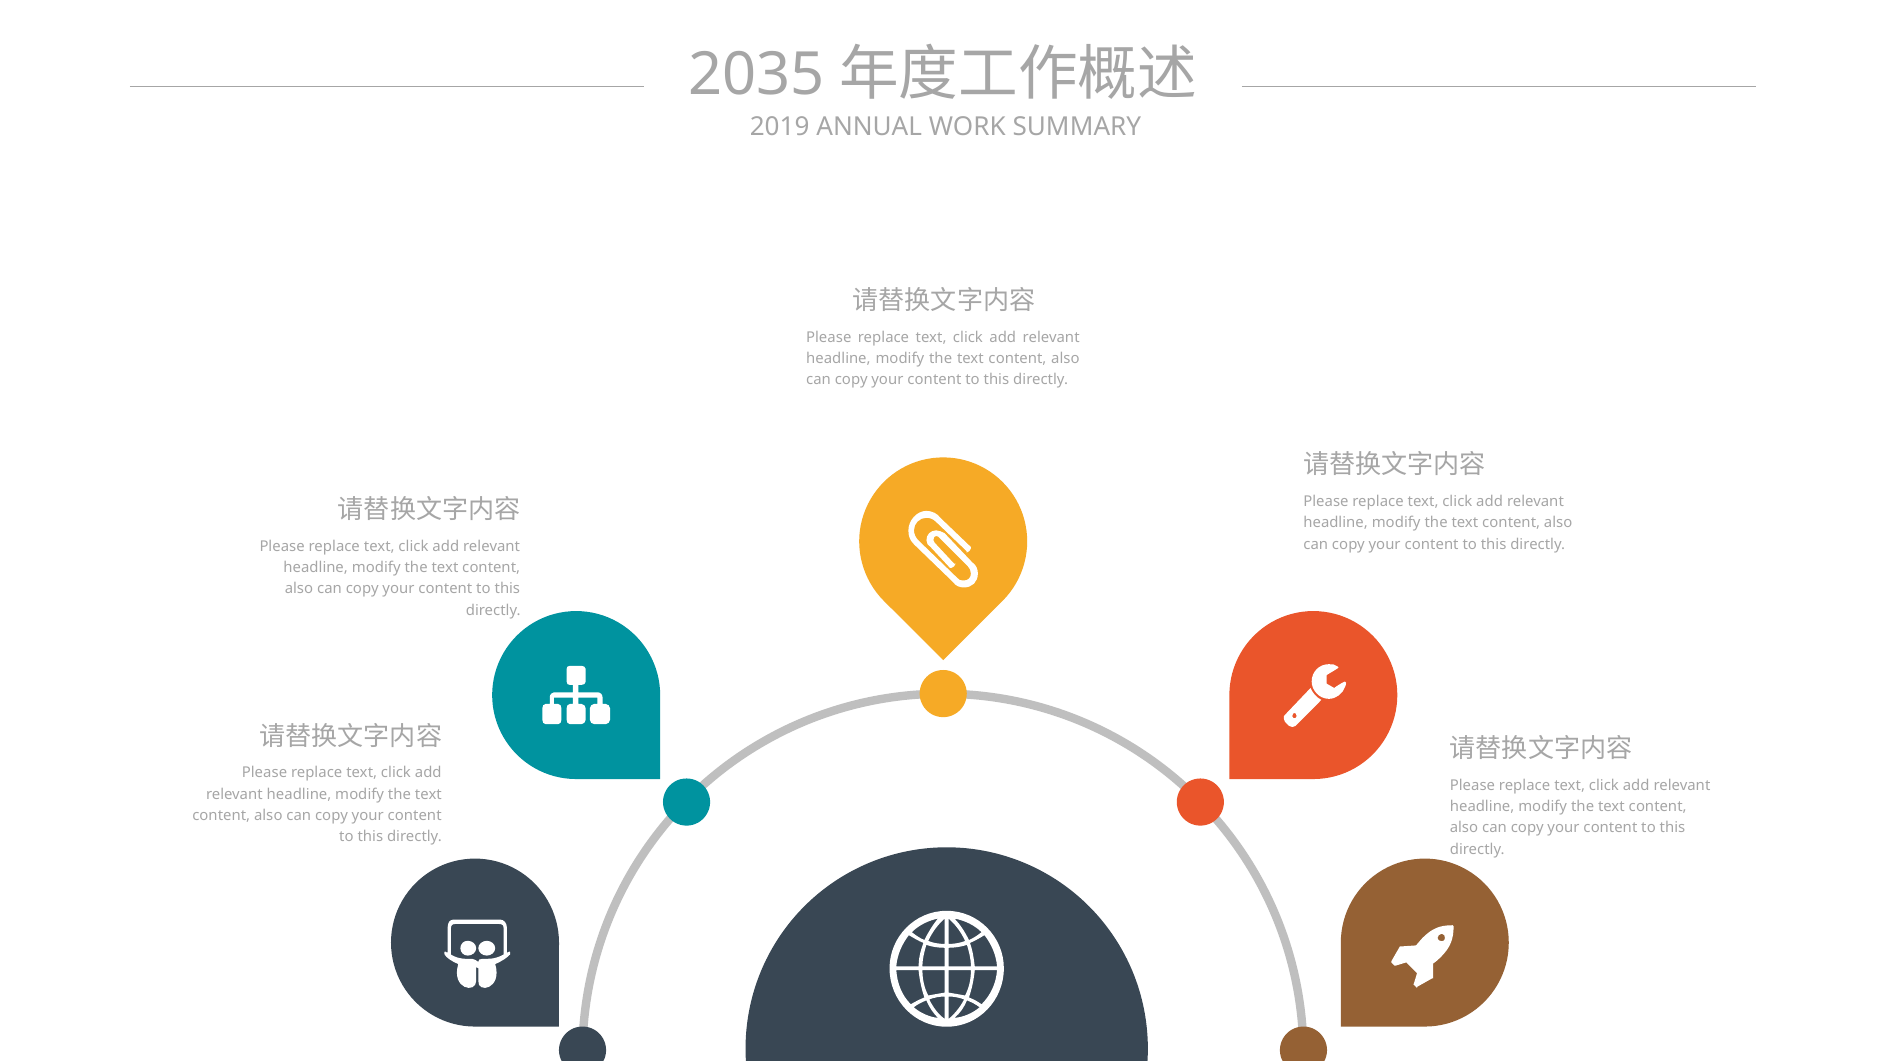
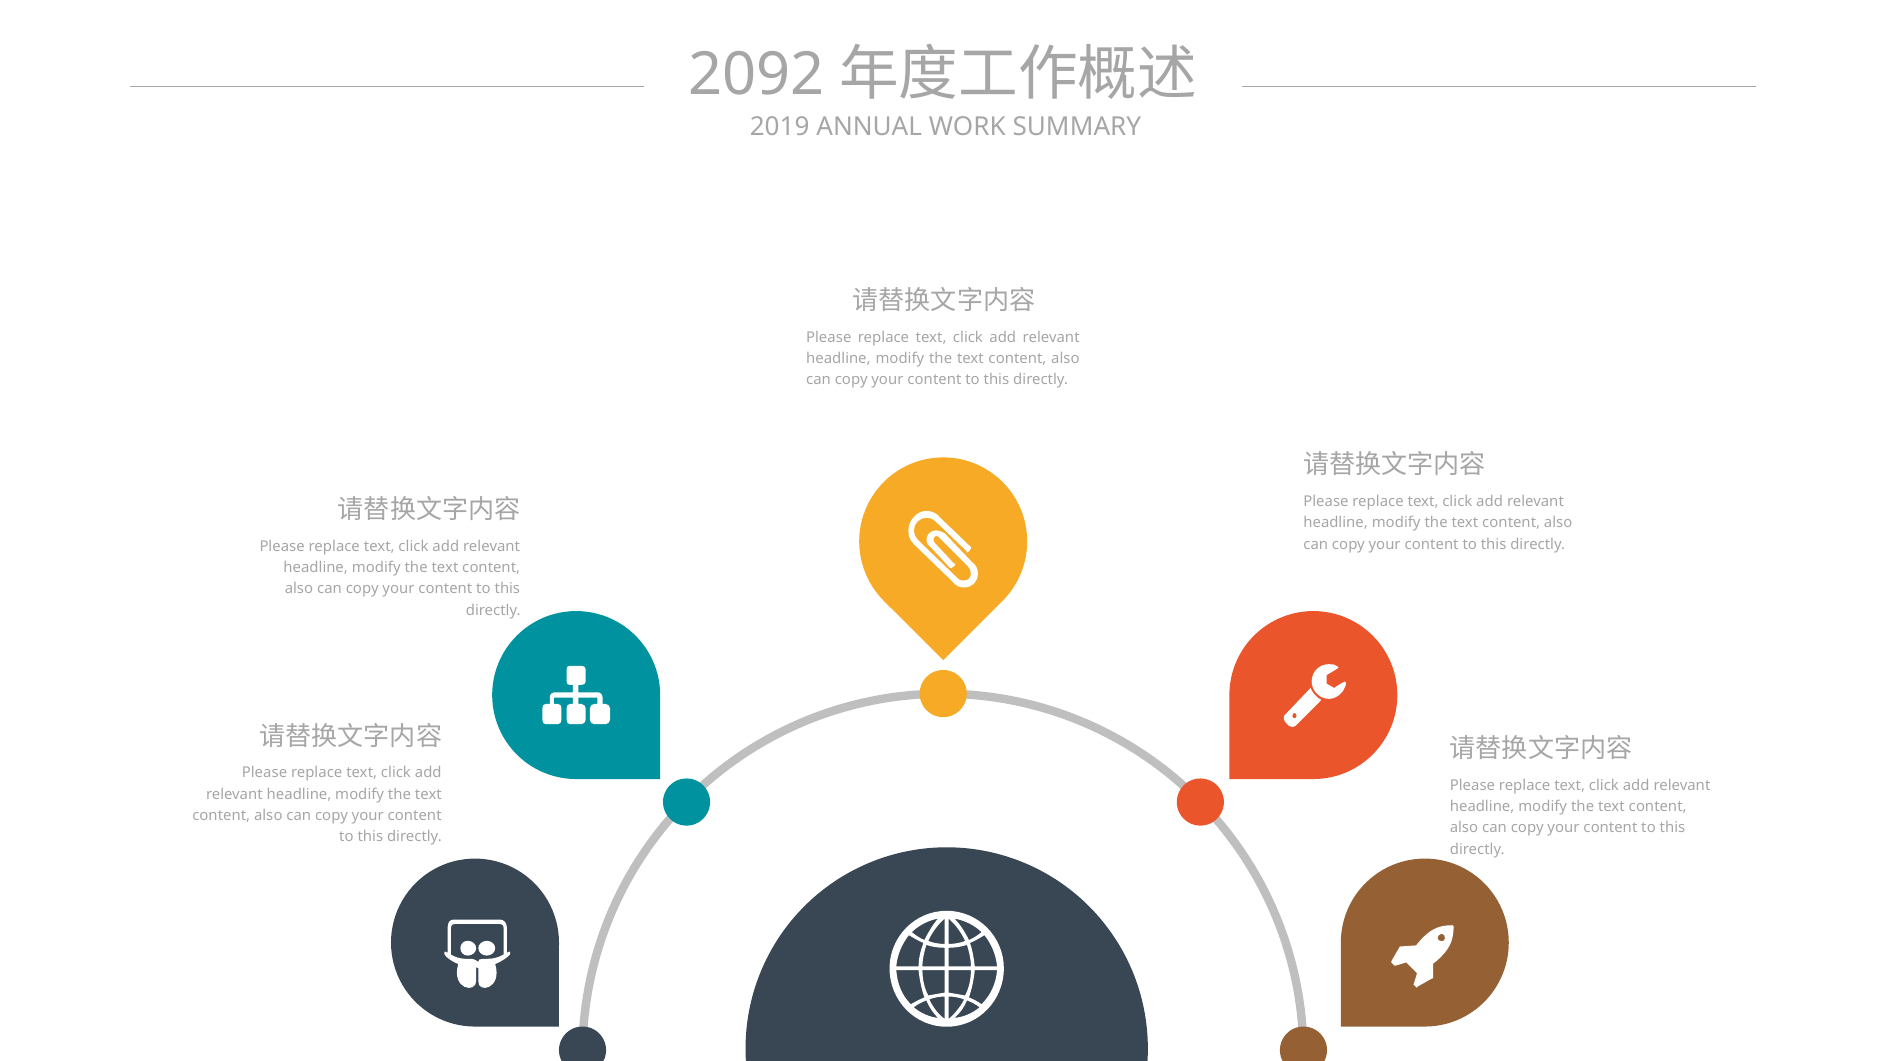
2035: 2035 -> 2092 (757, 75)
